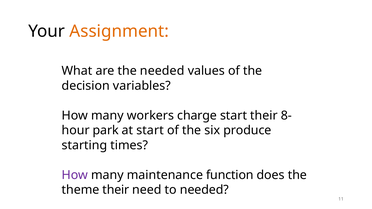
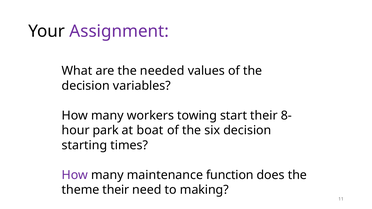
Assignment colour: orange -> purple (119, 31)
charge: charge -> towing (197, 116)
at start: start -> boat (150, 130)
six produce: produce -> decision (247, 130)
to needed: needed -> making (204, 190)
